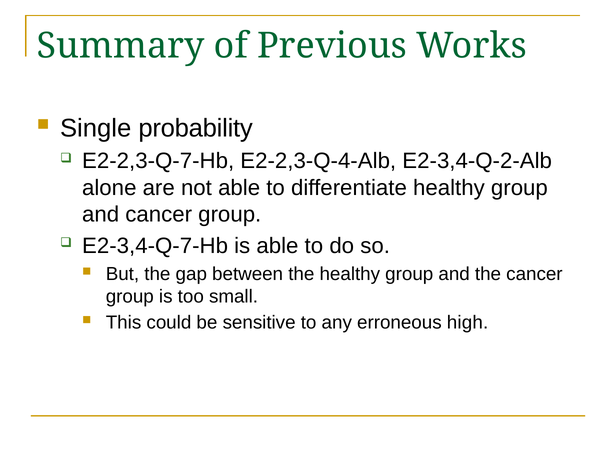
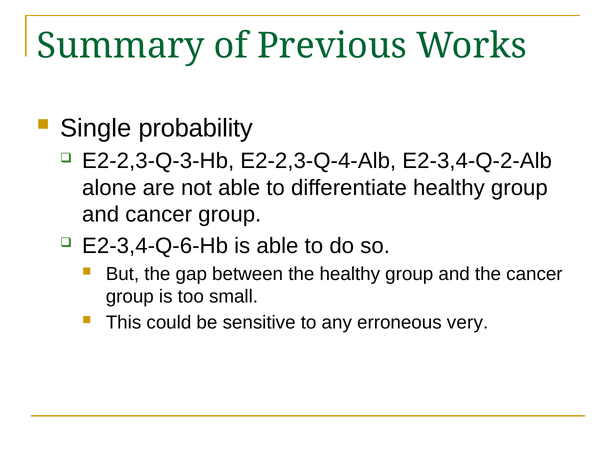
E2-2,3-Q-7-Hb: E2-2,3-Q-7-Hb -> E2-2,3-Q-3-Hb (158, 161)
E2-3,4-Q-7-Hb: E2-3,4-Q-7-Hb -> E2-3,4-Q-6-Hb (155, 246)
high: high -> very (468, 323)
